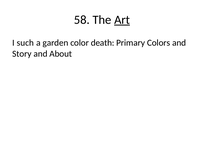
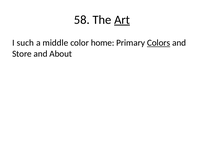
garden: garden -> middle (55, 43)
death: death -> home (103, 43)
Colors underline: none -> present (159, 43)
Story: Story -> Store (22, 54)
